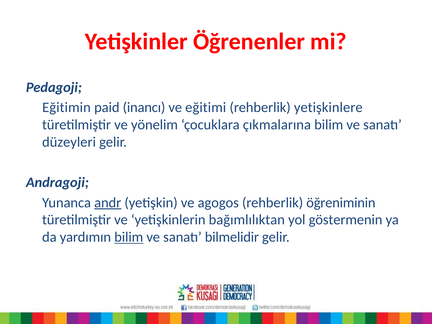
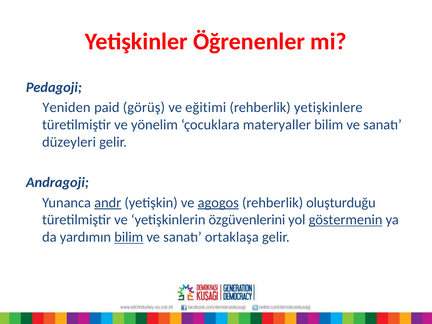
Eğitimin: Eğitimin -> Yeniden (66, 108)
inancı: inancı -> görüş (144, 108)
çıkmalarına: çıkmalarına -> materyaller (277, 125)
agogos underline: none -> present (218, 203)
öğreniminin: öğreniminin -> oluşturduğu (341, 203)
bağımlılıktan: bağımlılıktan -> özgüvenlerini (247, 220)
göstermenin underline: none -> present (346, 220)
bilmelidir: bilmelidir -> ortaklaşa (232, 237)
